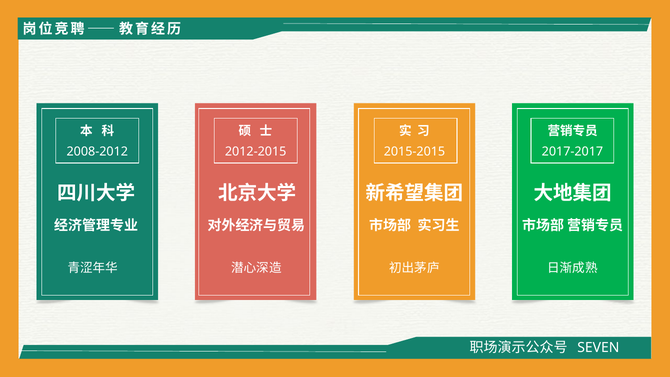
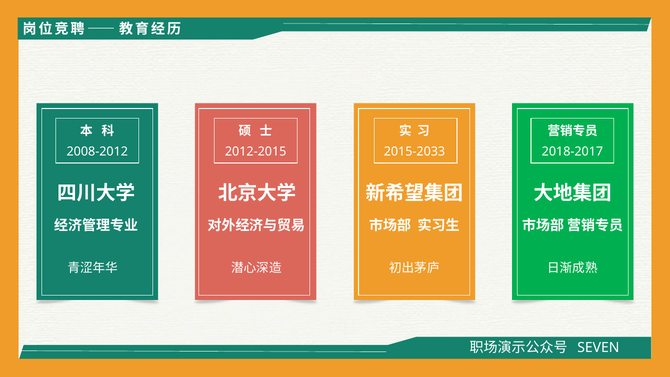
2015-2015: 2015-2015 -> 2015-2033 (414, 151)
2017-2017: 2017-2017 -> 2018-2017 (572, 151)
